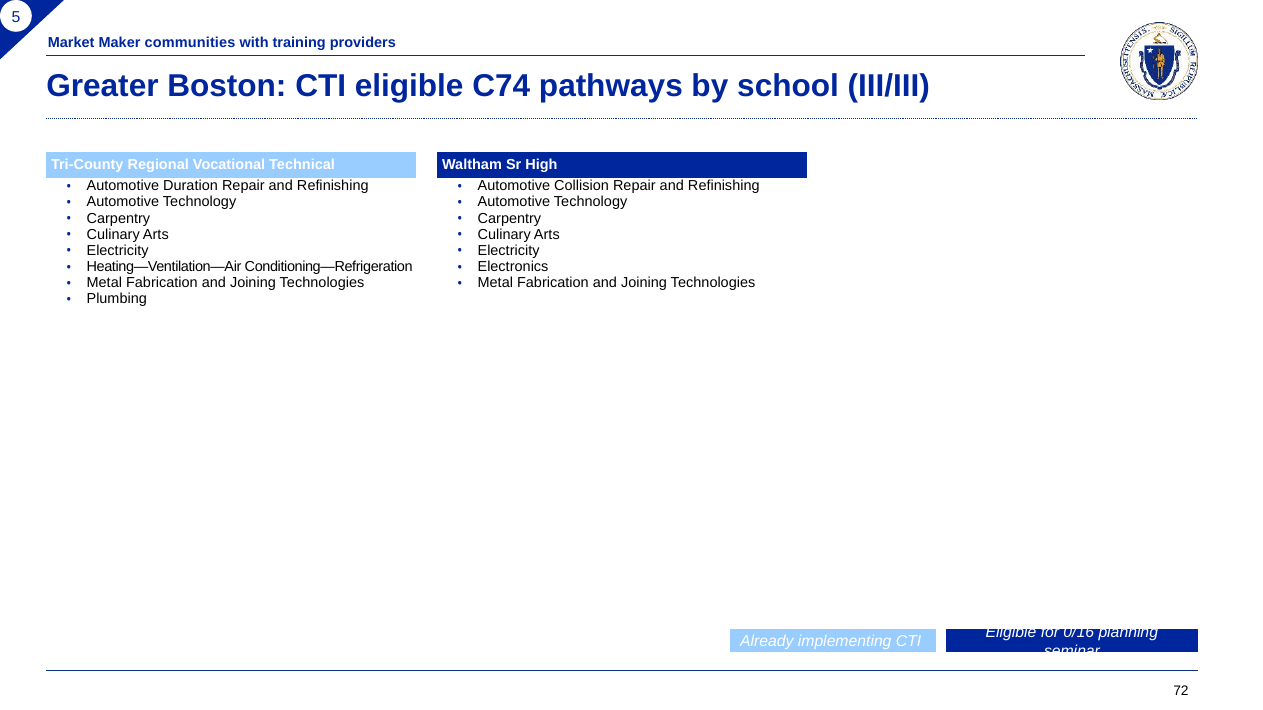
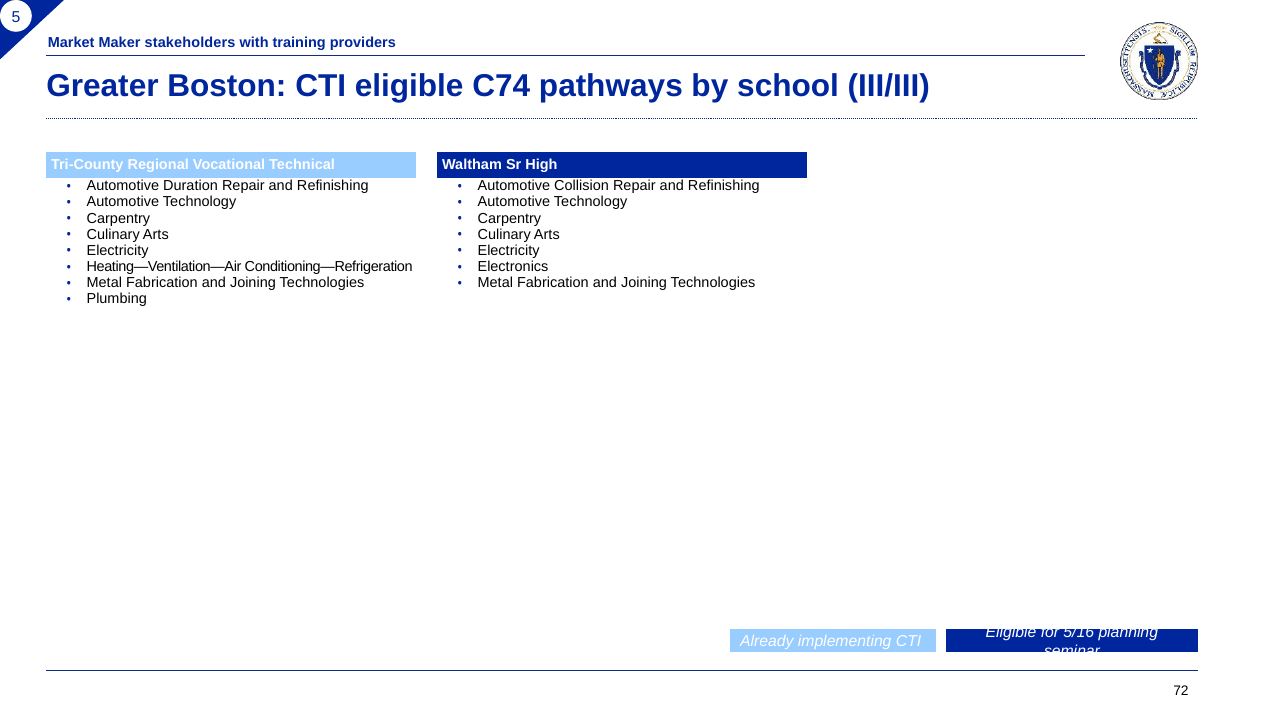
communities: communities -> stakeholders (190, 43)
0/16: 0/16 -> 5/16 (1079, 632)
